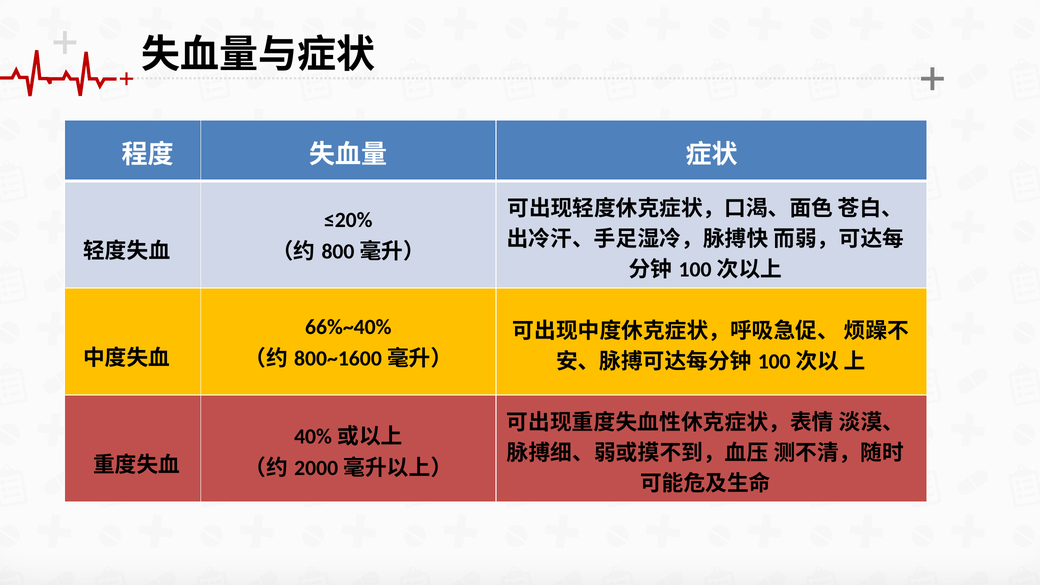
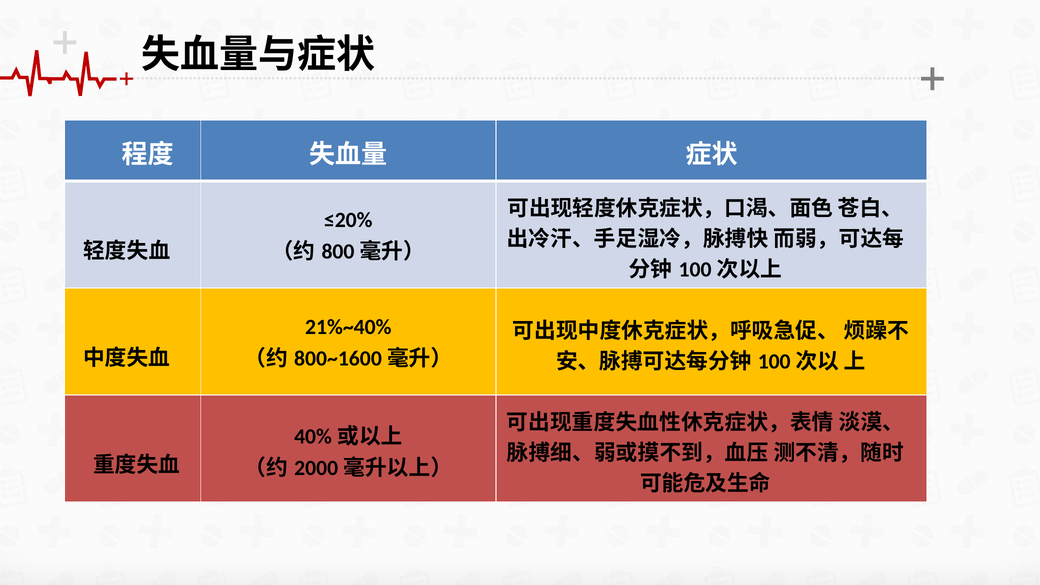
66%~40%: 66%~40% -> 21%~40% (348, 327)
